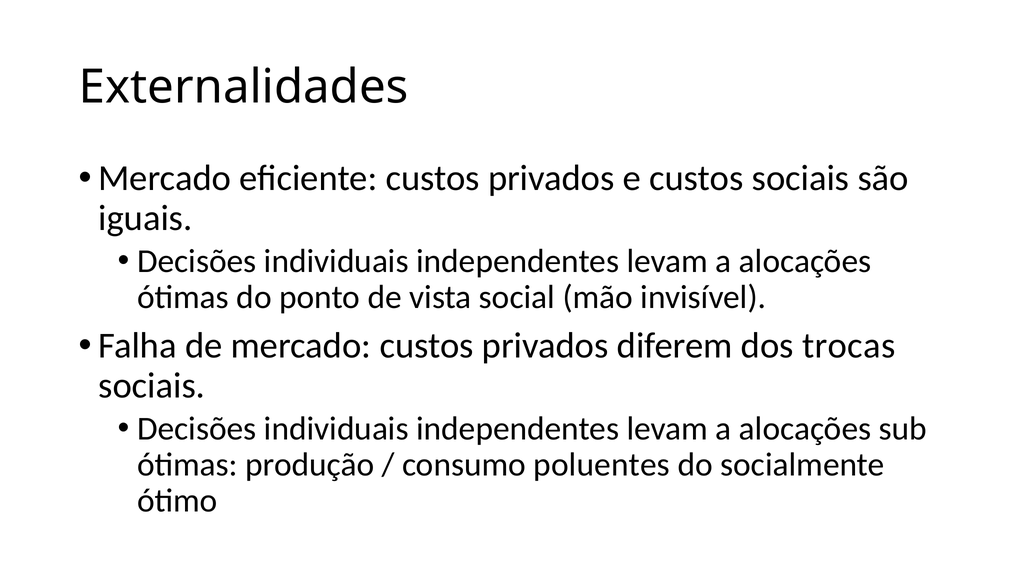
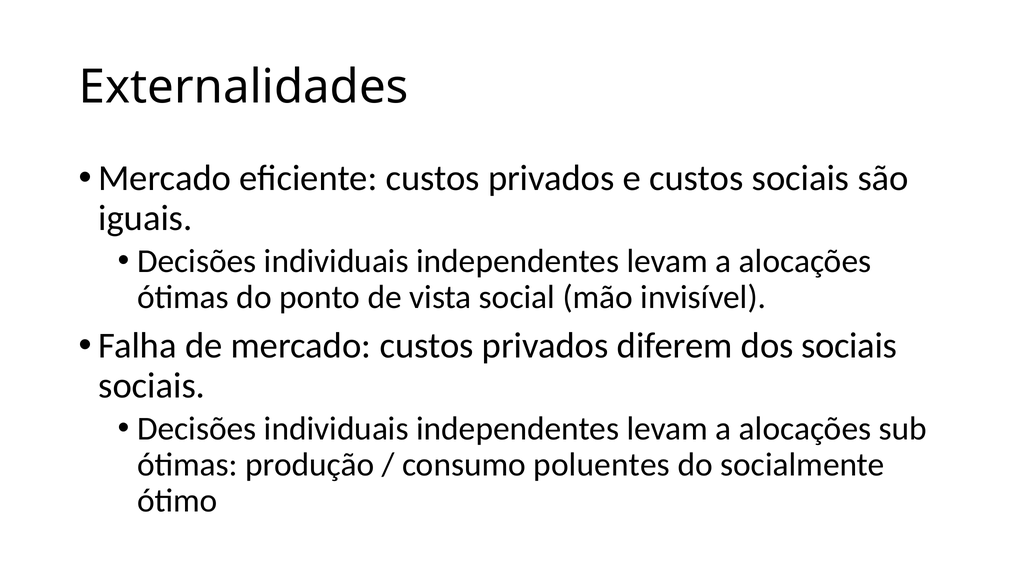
dos trocas: trocas -> sociais (849, 346)
